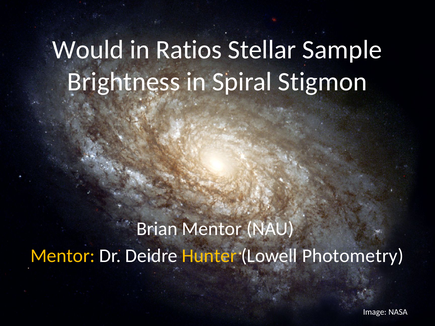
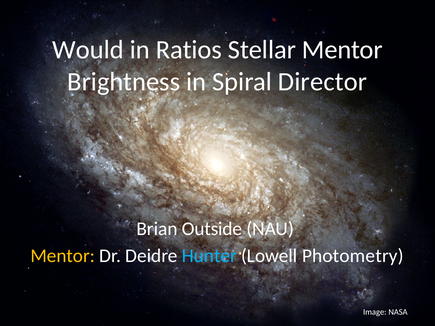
Stellar Sample: Sample -> Mentor (342, 50)
Stigmon: Stigmon -> Director (323, 82)
Brian Mentor: Mentor -> Outside (212, 229)
Hunter colour: yellow -> light blue (209, 256)
